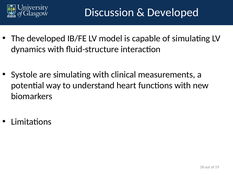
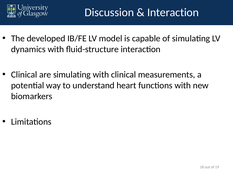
Developed: Developed -> Interaction (173, 12)
Systole: Systole -> Clinical (24, 74)
